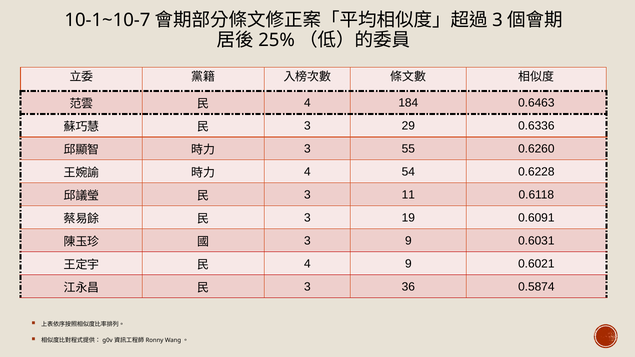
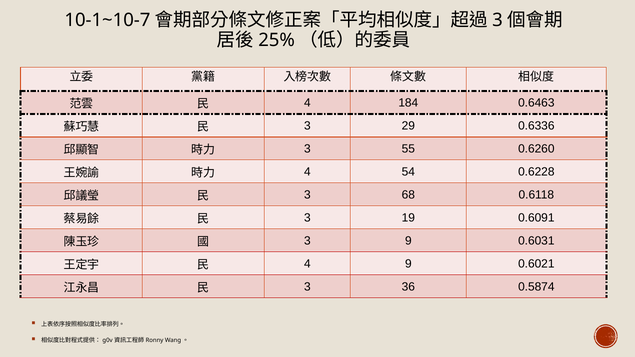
11: 11 -> 68 (408, 195)
